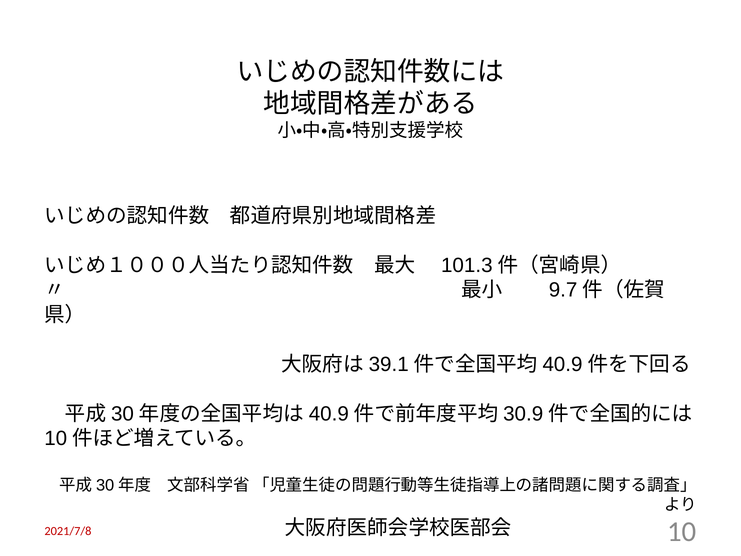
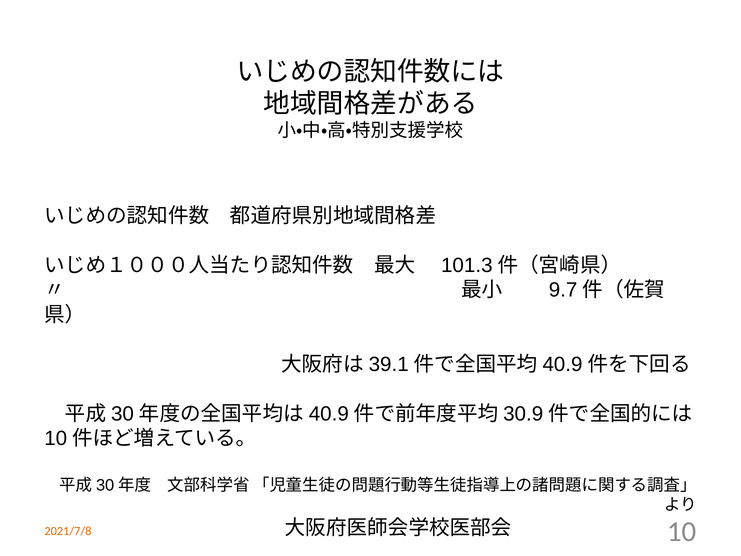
2021/7/8 colour: red -> orange (68, 531)
